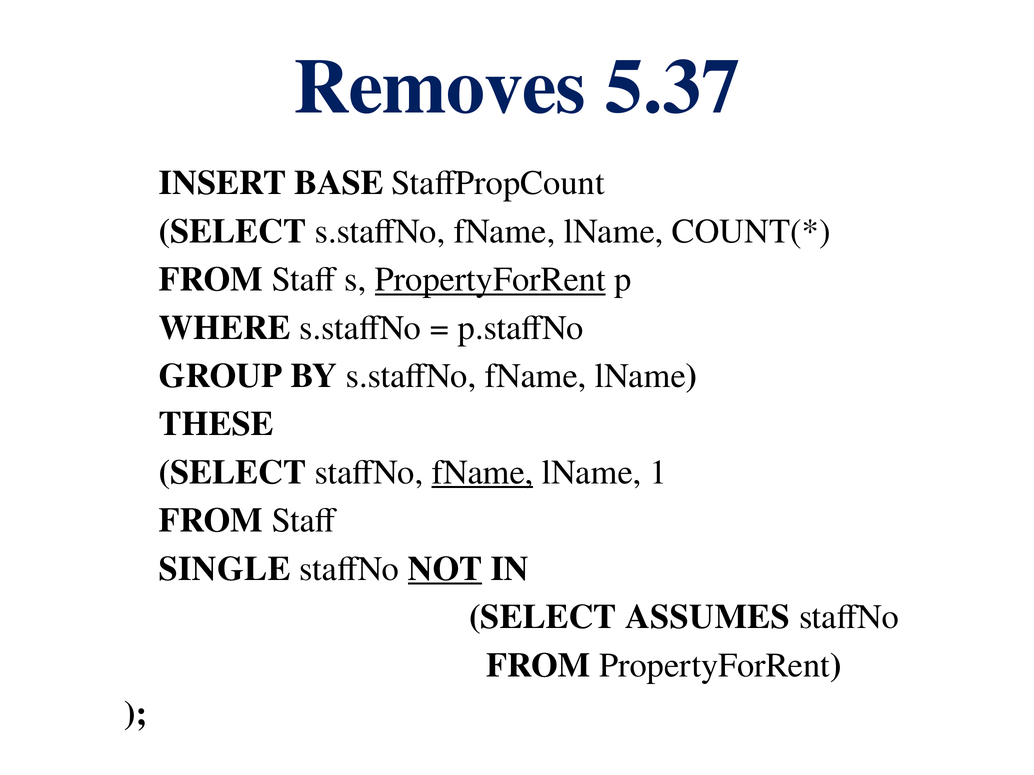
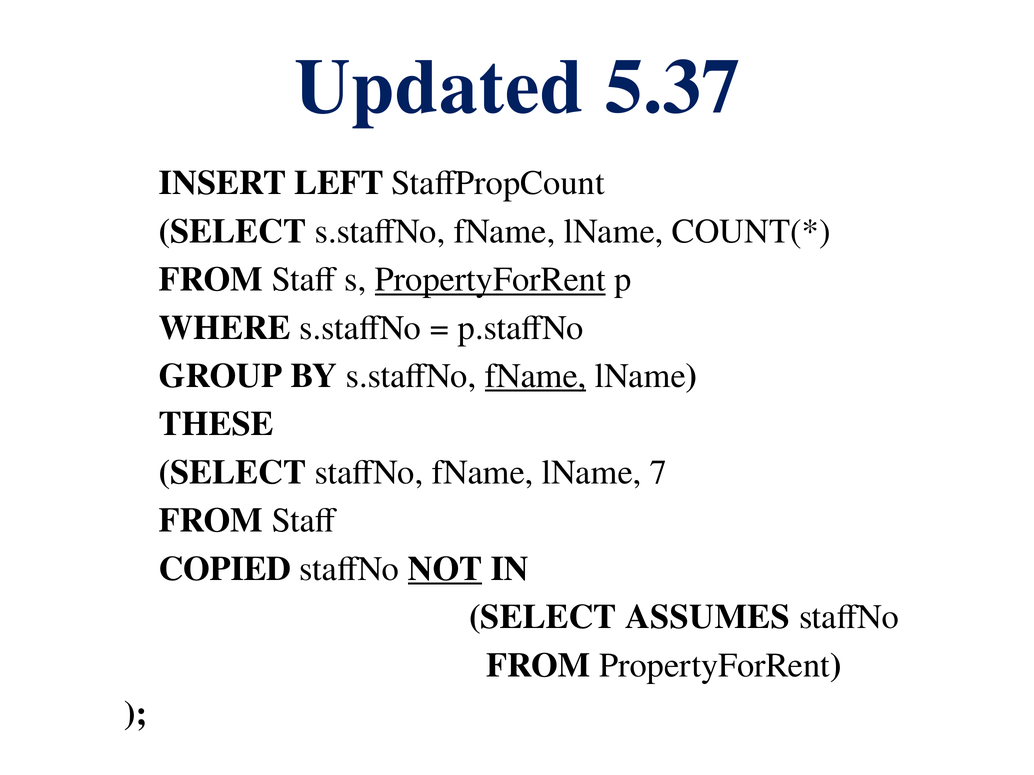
Removes: Removes -> Updated (439, 87)
BASE: BASE -> LEFT (339, 183)
fName underline: none -> present (536, 376)
fName underline: present -> none (483, 473)
1: 1 -> 7 (659, 473)
SINGLE: SINGLE -> COPIED (225, 569)
